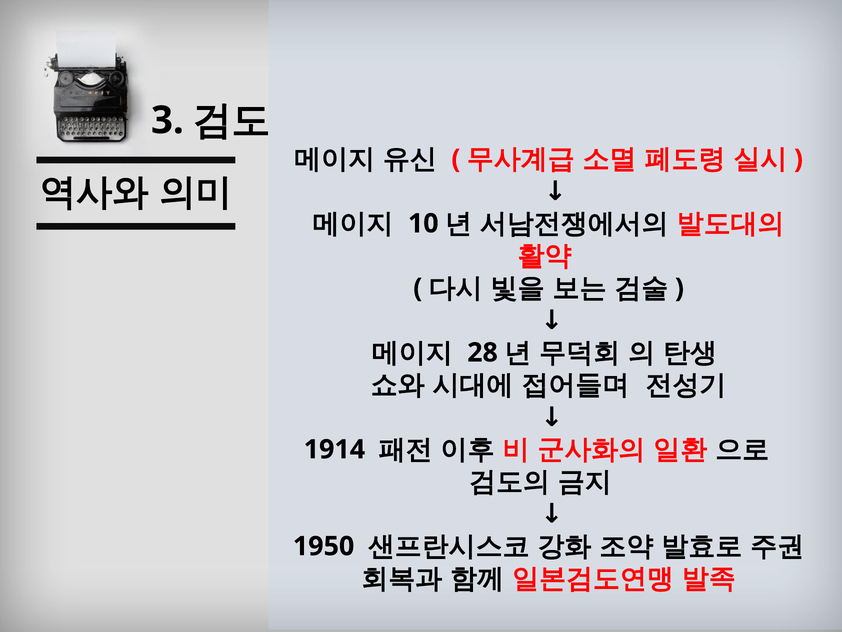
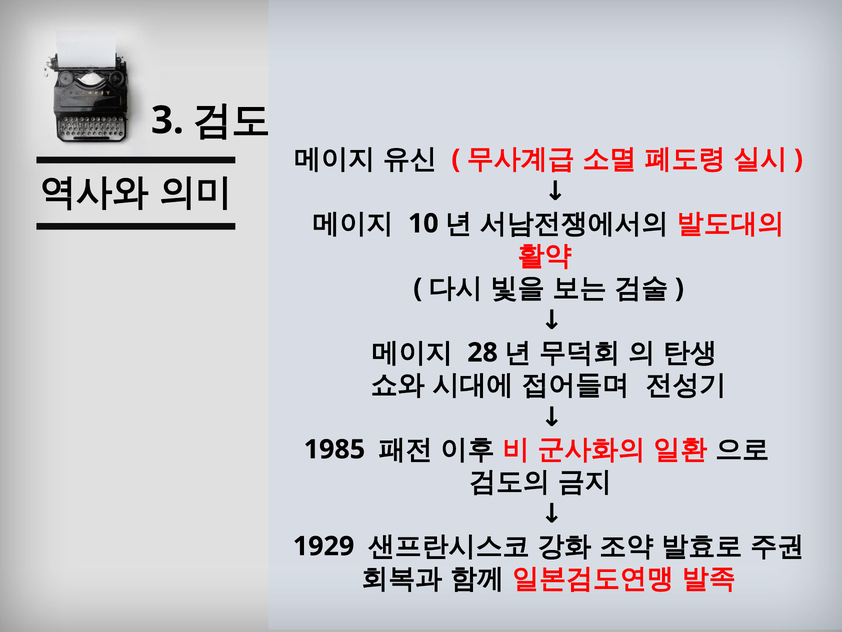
1914: 1914 -> 1985 (334, 449)
1950: 1950 -> 1929 (324, 546)
